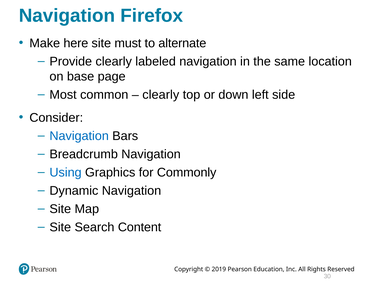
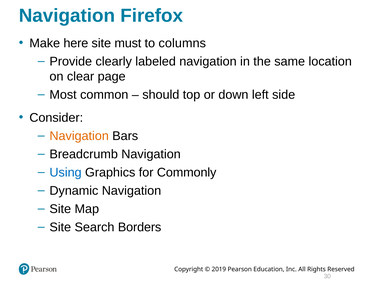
alternate: alternate -> columns (182, 43)
base: base -> clear (81, 76)
clearly: clearly -> should (161, 95)
Navigation colour: blue -> orange (79, 136)
Content: Content -> Borders (140, 227)
